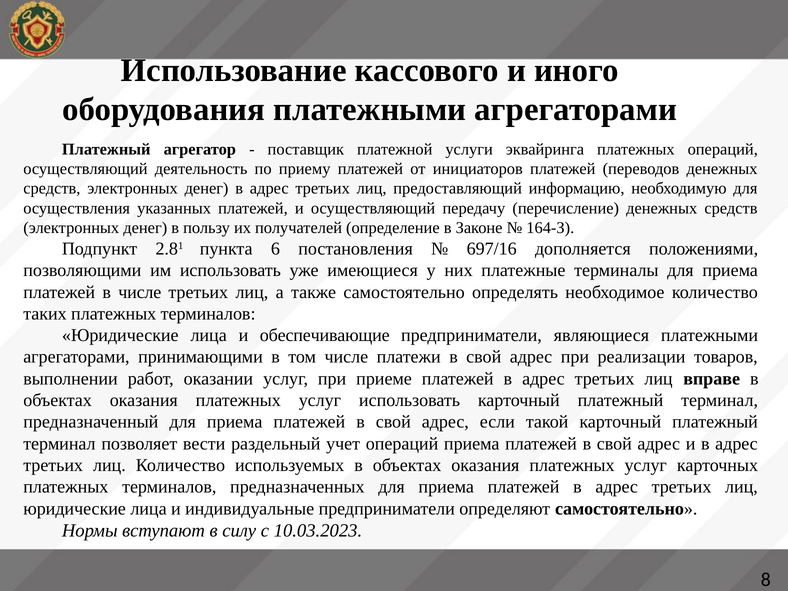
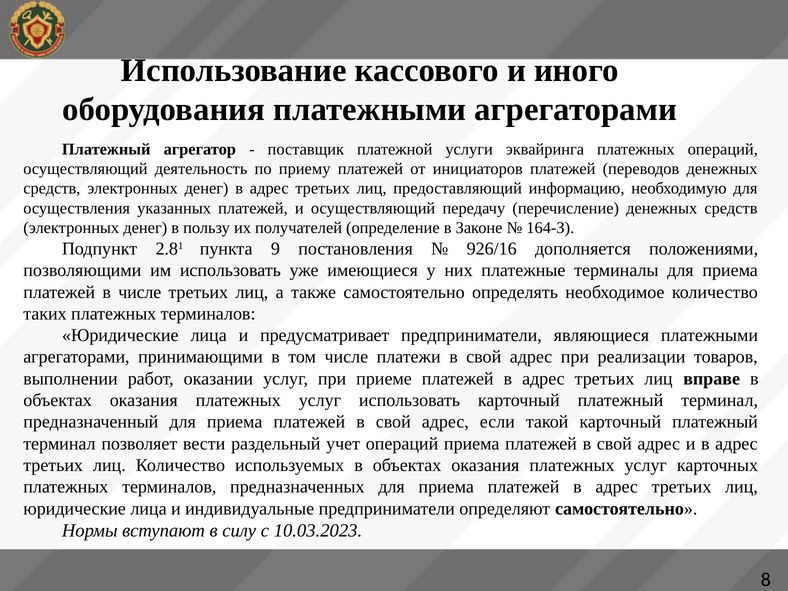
6: 6 -> 9 (275, 249)
697/16: 697/16 -> 926/16 (492, 249)
обеспечивающие: обеспечивающие -> предусматривает (325, 335)
